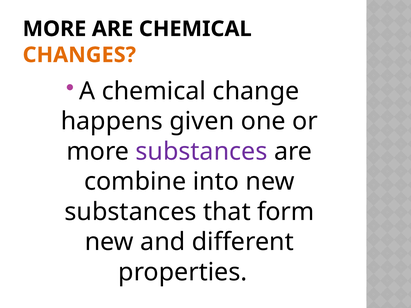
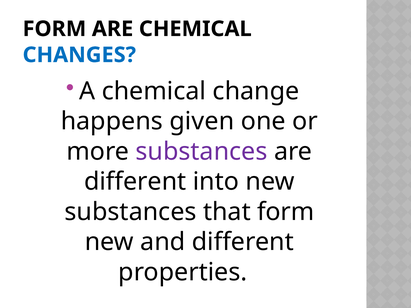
MORE: MORE -> FORM (54, 29)
CHANGES colour: orange -> blue (79, 55)
combine: combine -> different (135, 182)
